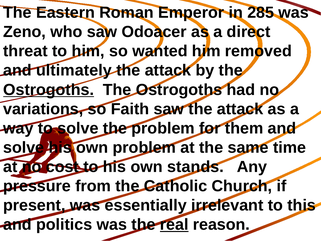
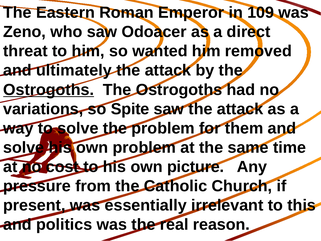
285: 285 -> 109 (261, 13)
Faith: Faith -> Spite (130, 109)
stands: stands -> picture (196, 167)
real underline: present -> none (174, 224)
